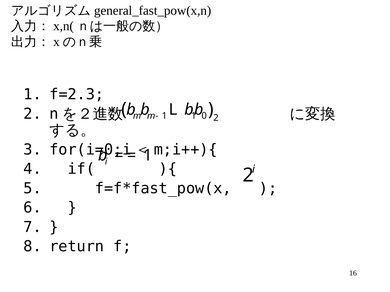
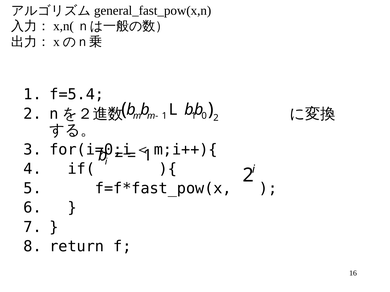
f=2.3: f=2.3 -> f=5.4 (77, 95)
